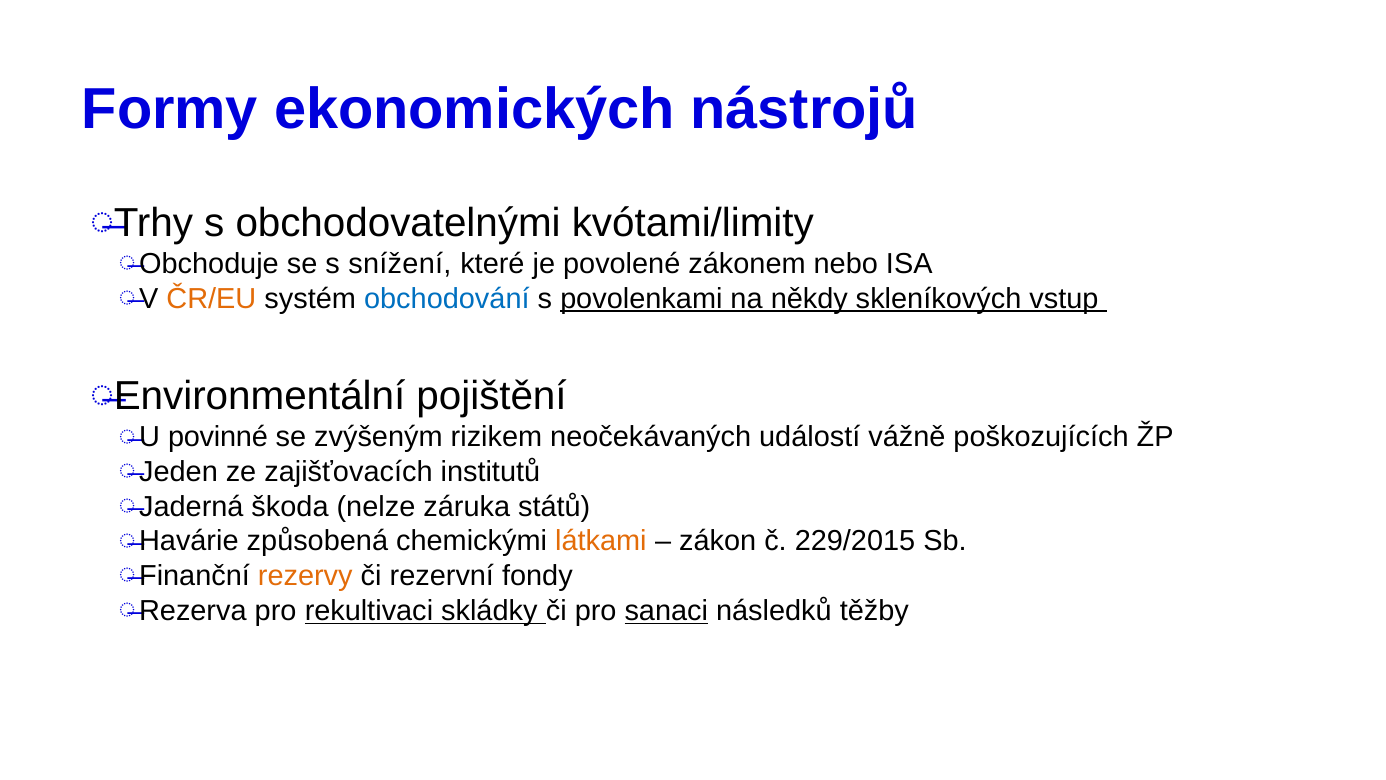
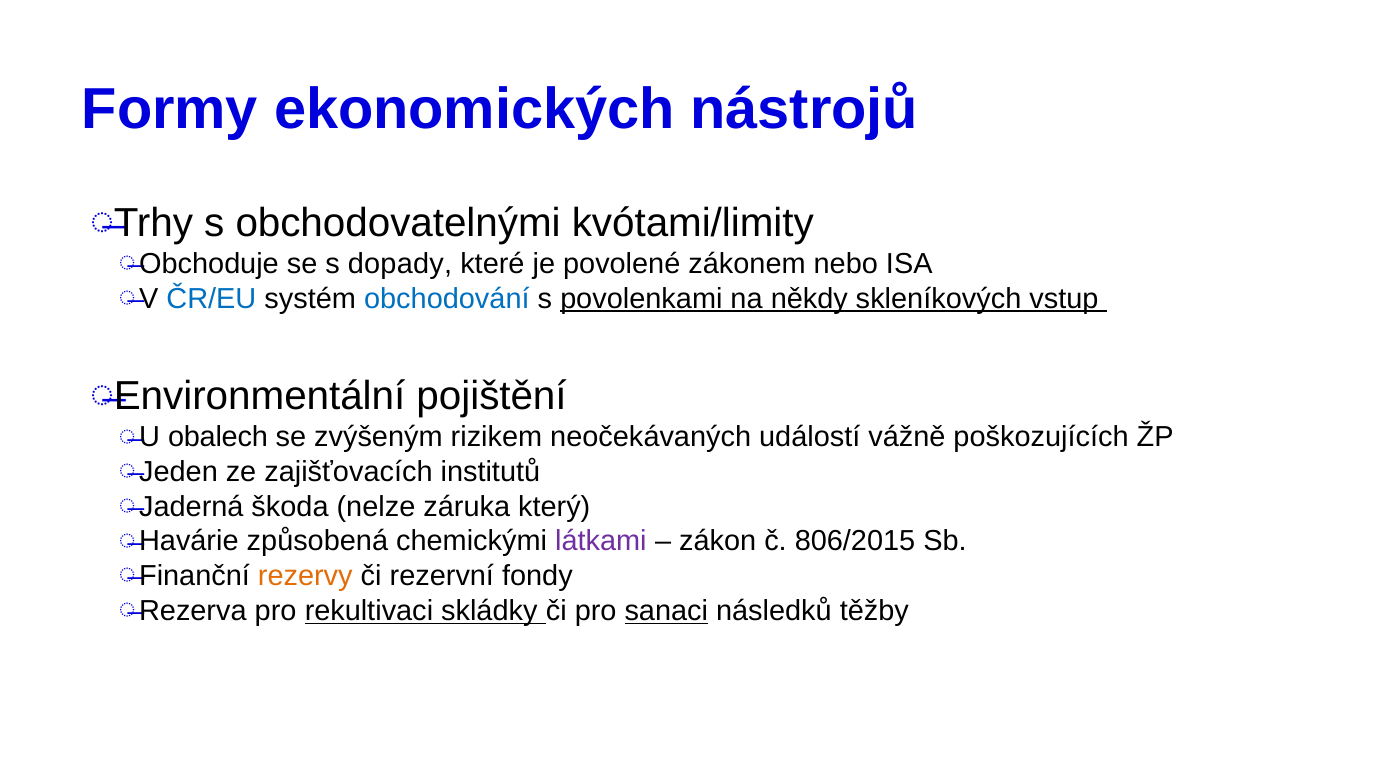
snížení: snížení -> dopady (400, 264)
ČR/EU colour: orange -> blue (211, 298)
povinné: povinné -> obalech (218, 437)
států: států -> který (554, 506)
látkami colour: orange -> purple (601, 541)
229/2015: 229/2015 -> 806/2015 (855, 541)
